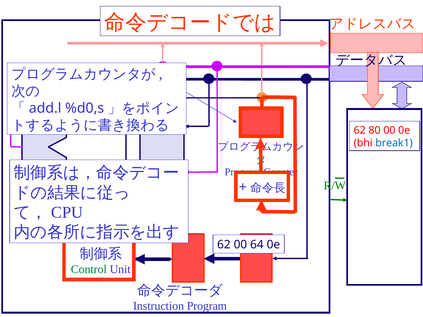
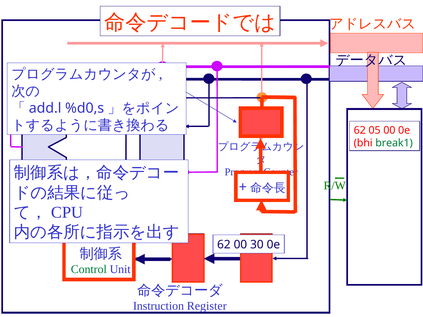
80: 80 -> 05 (375, 130)
break1 colour: blue -> green (394, 143)
64: 64 -> 30 (257, 245)
Instruction Program: Program -> Register (207, 306)
